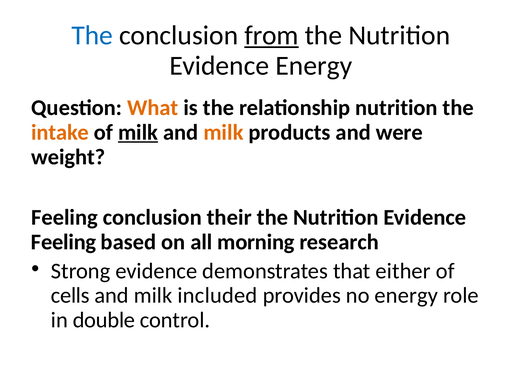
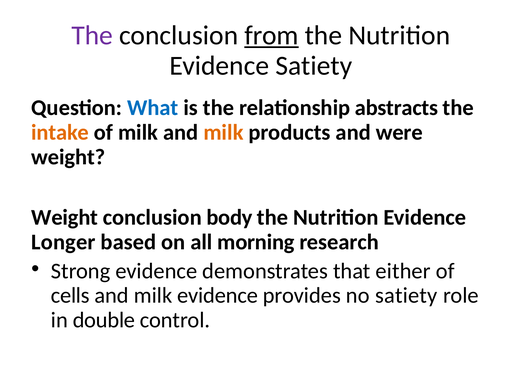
The colour: blue -> purple (92, 35)
Evidence Energy: Energy -> Satiety (314, 66)
What colour: orange -> blue (153, 108)
relationship nutrition: nutrition -> abstracts (397, 108)
milk underline: present -> none (138, 133)
Feeling: Feeling -> Weight (65, 218)
their: their -> body (229, 218)
Feeling: Feeling -> Longer (63, 242)
milk included: included -> evidence (218, 296)
no energy: energy -> satiety (406, 296)
